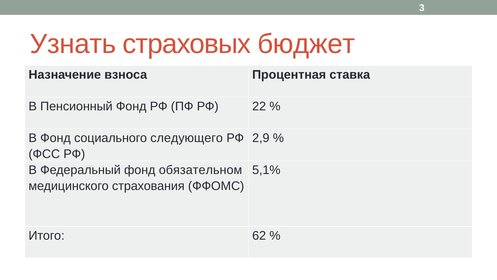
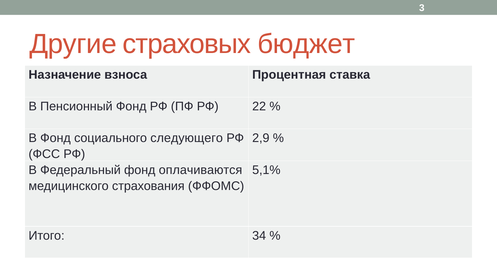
Узнать: Узнать -> Другие (73, 44)
обязательном: обязательном -> оплачиваются (201, 170)
62: 62 -> 34 (259, 235)
